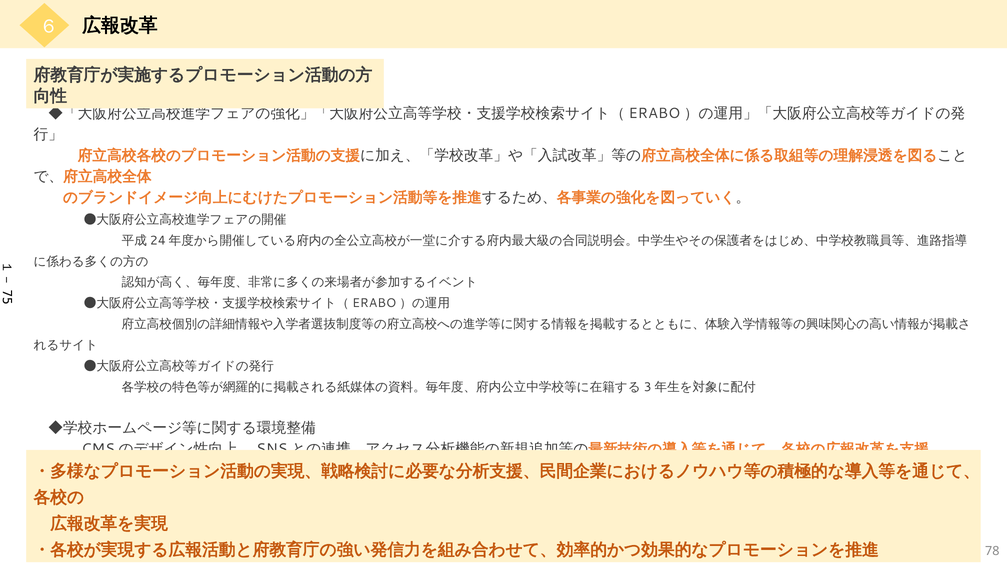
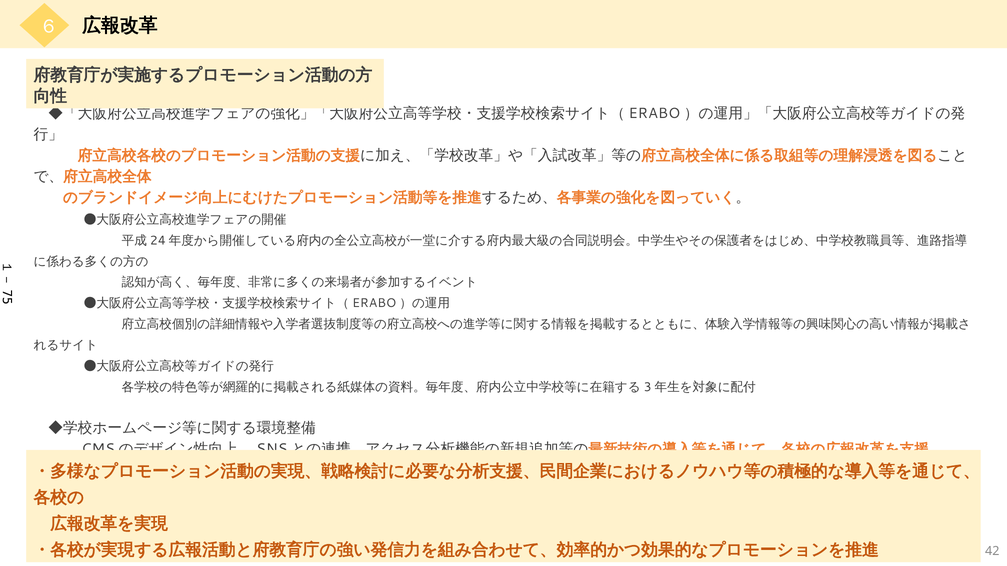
78: 78 -> 42 (992, 552)
